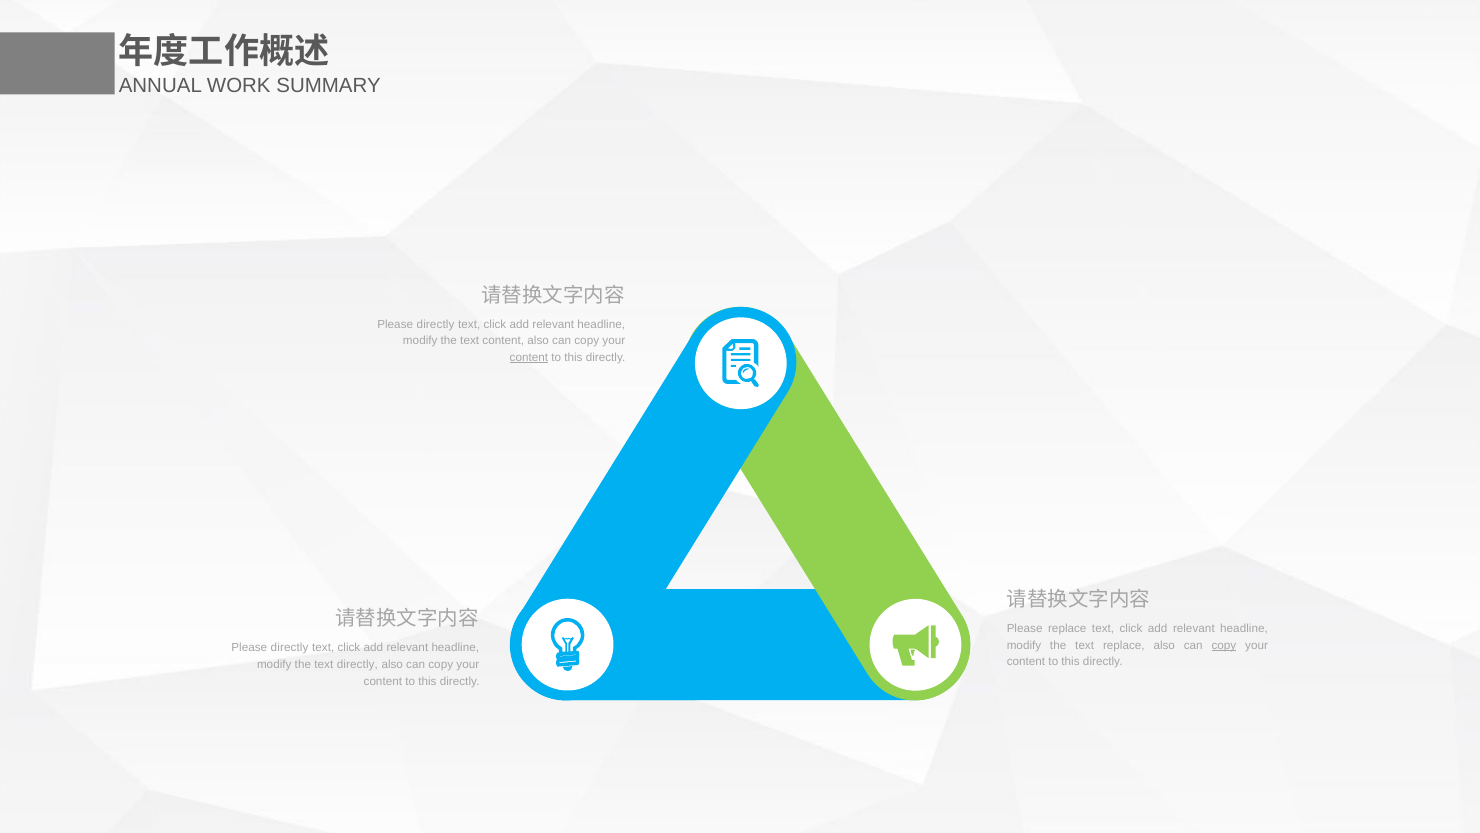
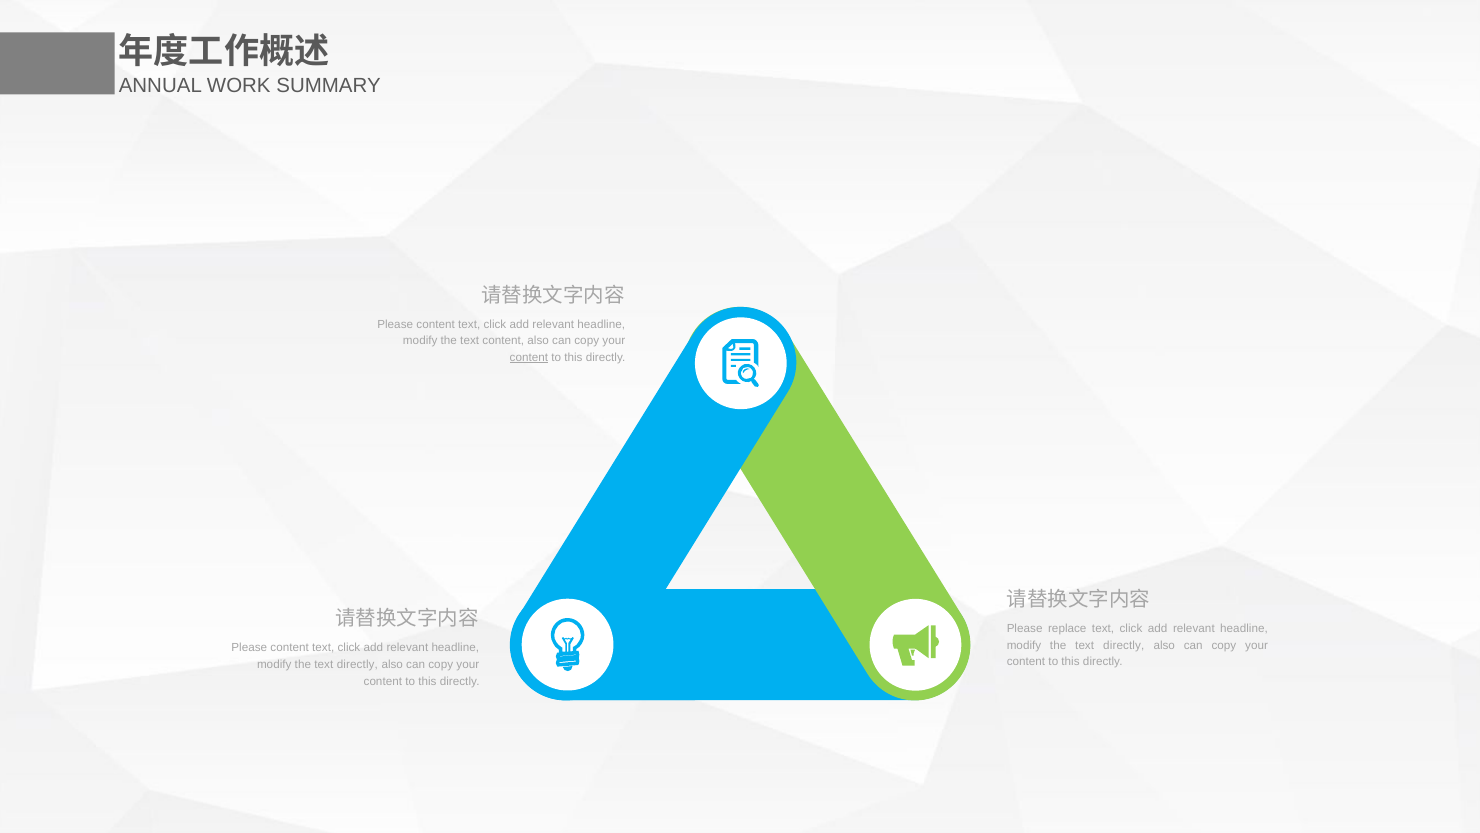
directly: directly -> content (436, 324)
replace: replace -> directly (1124, 645)
copy underline: present -> none (1224, 645)
directly: directly -> content (290, 647)
